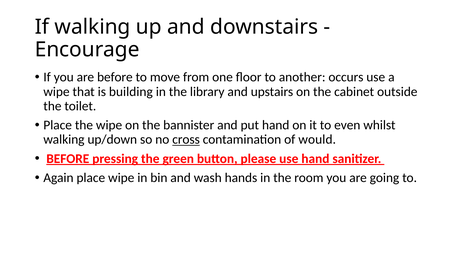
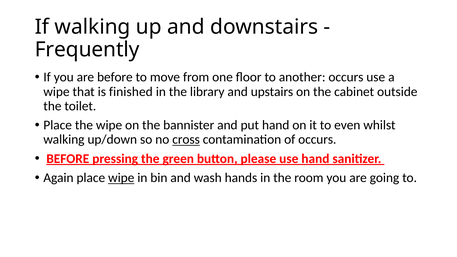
Encourage: Encourage -> Frequently (87, 50)
building: building -> finished (131, 92)
of would: would -> occurs (317, 140)
wipe underline: none -> present (121, 178)
